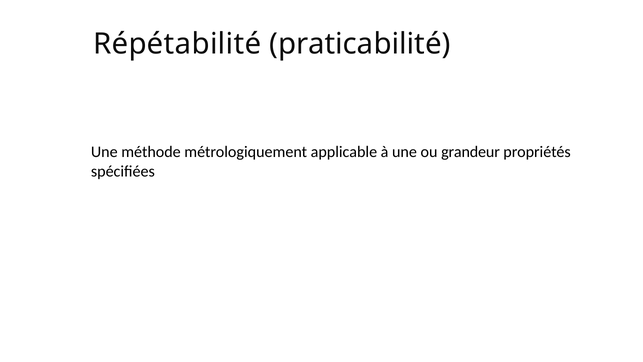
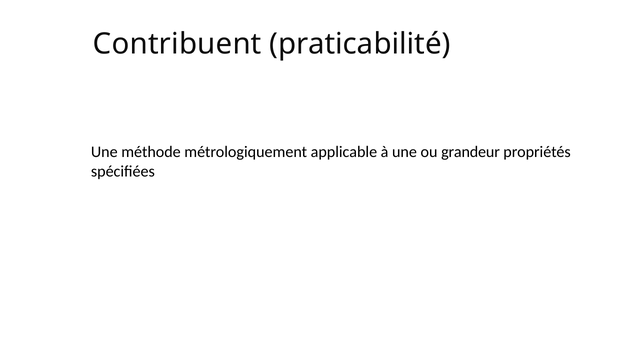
Répétabilité: Répétabilité -> Contribuent (177, 44)
